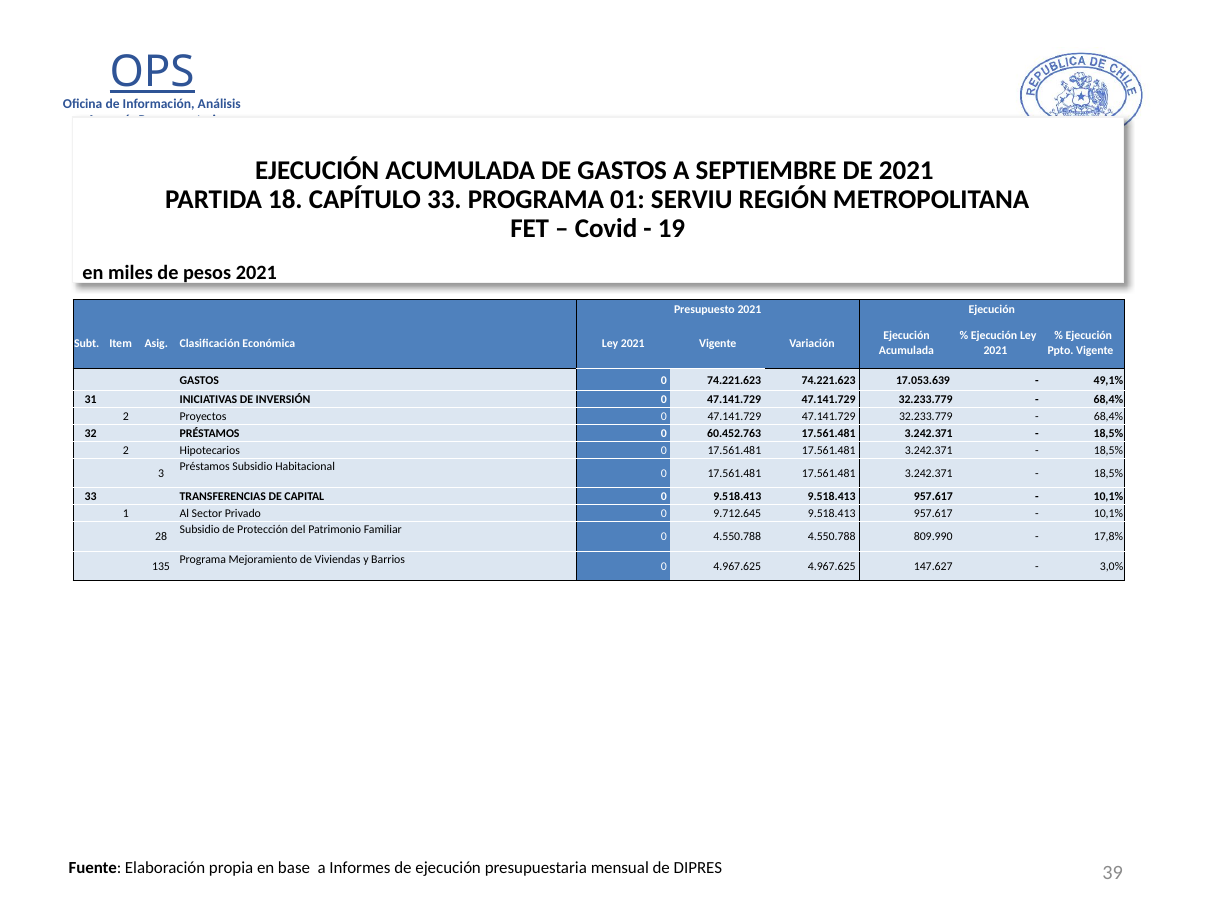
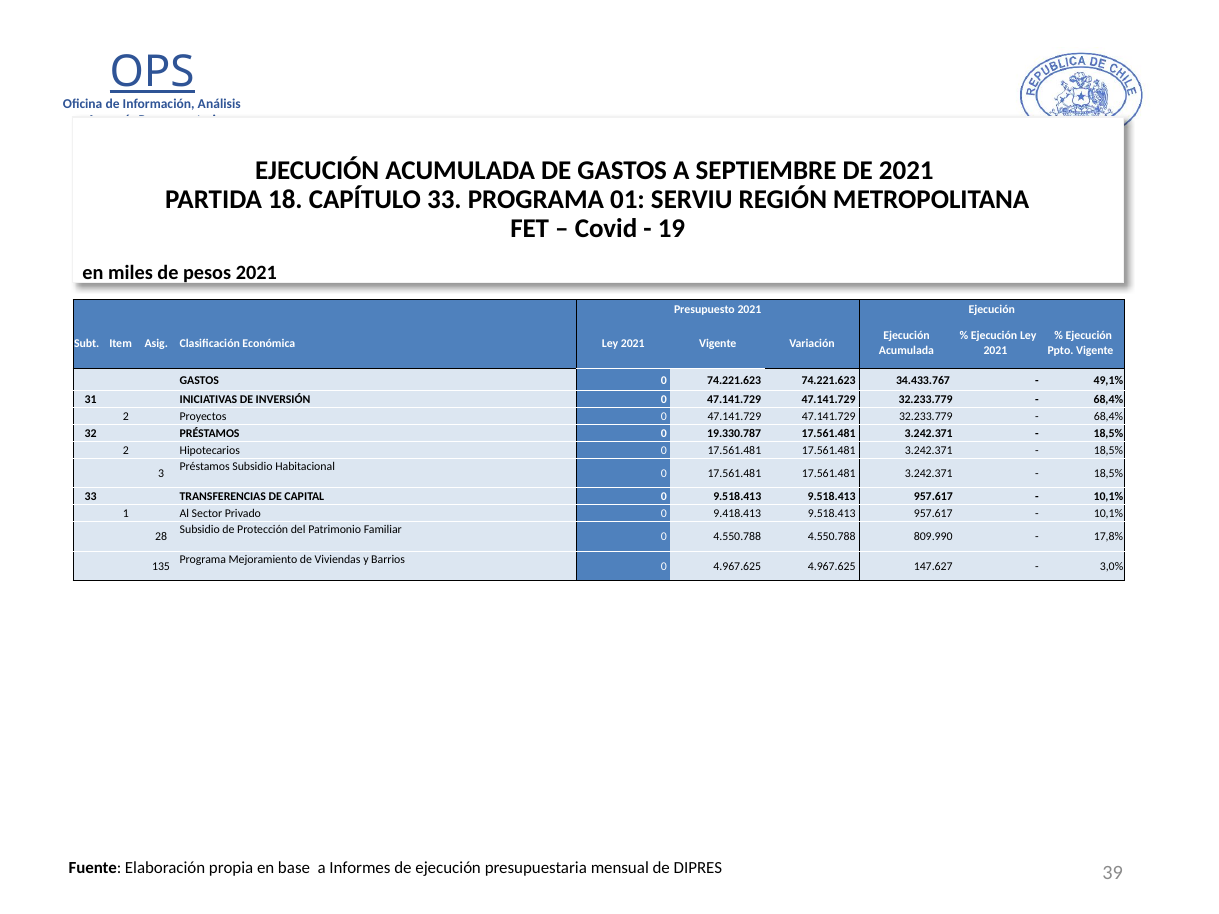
17.053.639: 17.053.639 -> 34.433.767 (923, 380)
60.452.763: 60.452.763 -> 19.330.787 (734, 434)
9.712.645: 9.712.645 -> 9.418.413 (737, 514)
